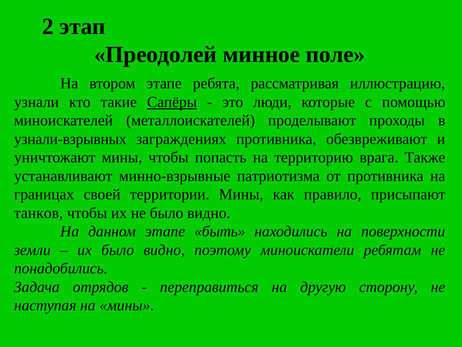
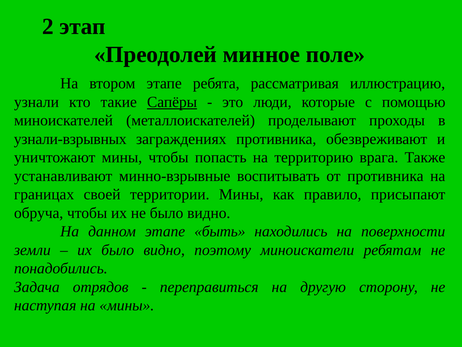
патриотизма: патриотизма -> воспитывать (278, 176)
танков: танков -> обруча (39, 213)
